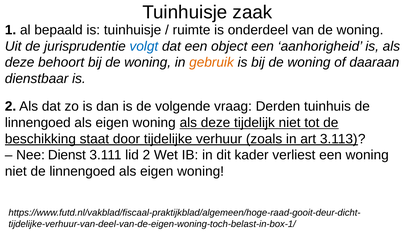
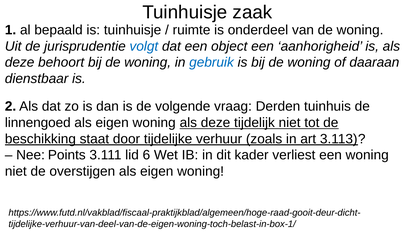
gebruik colour: orange -> blue (212, 63)
Dienst: Dienst -> Points (67, 155)
lid 2: 2 -> 6 (146, 155)
niet de linnengoed: linnengoed -> overstijgen (82, 172)
